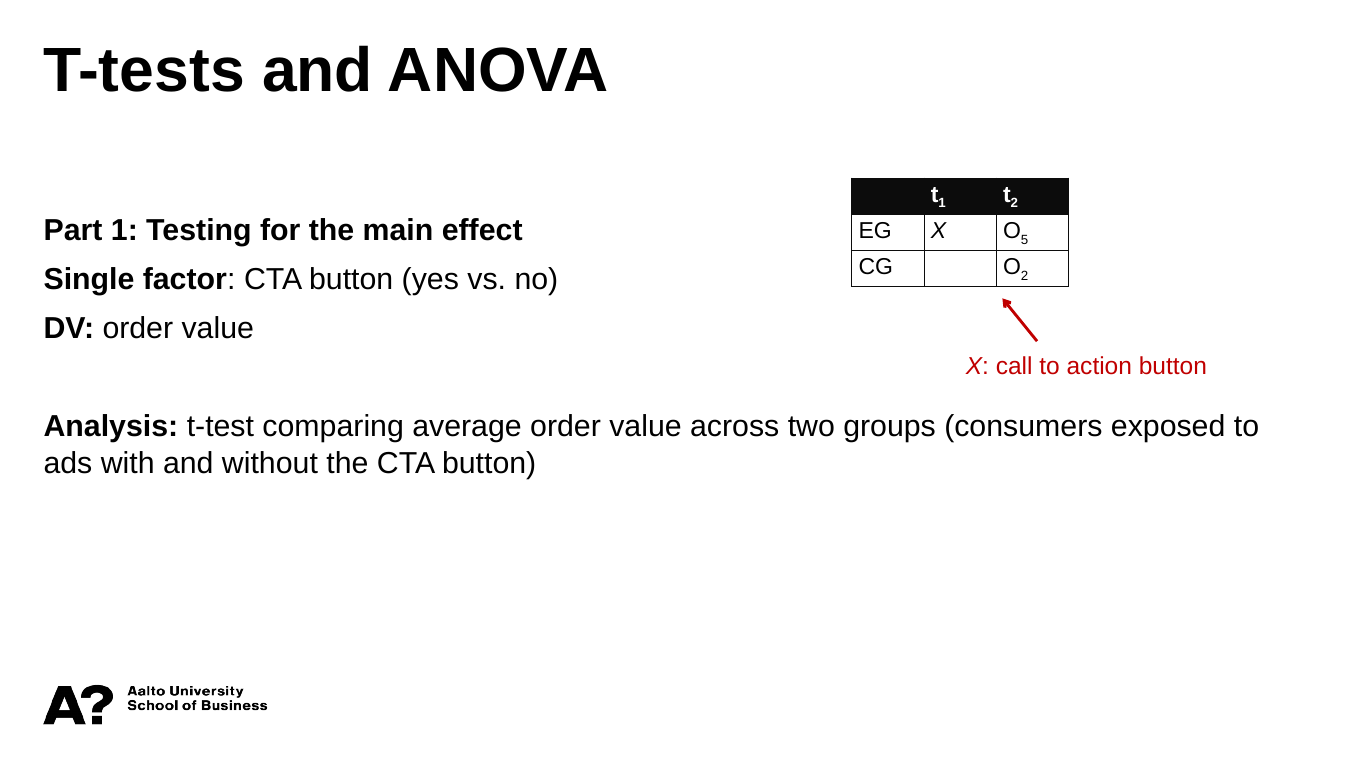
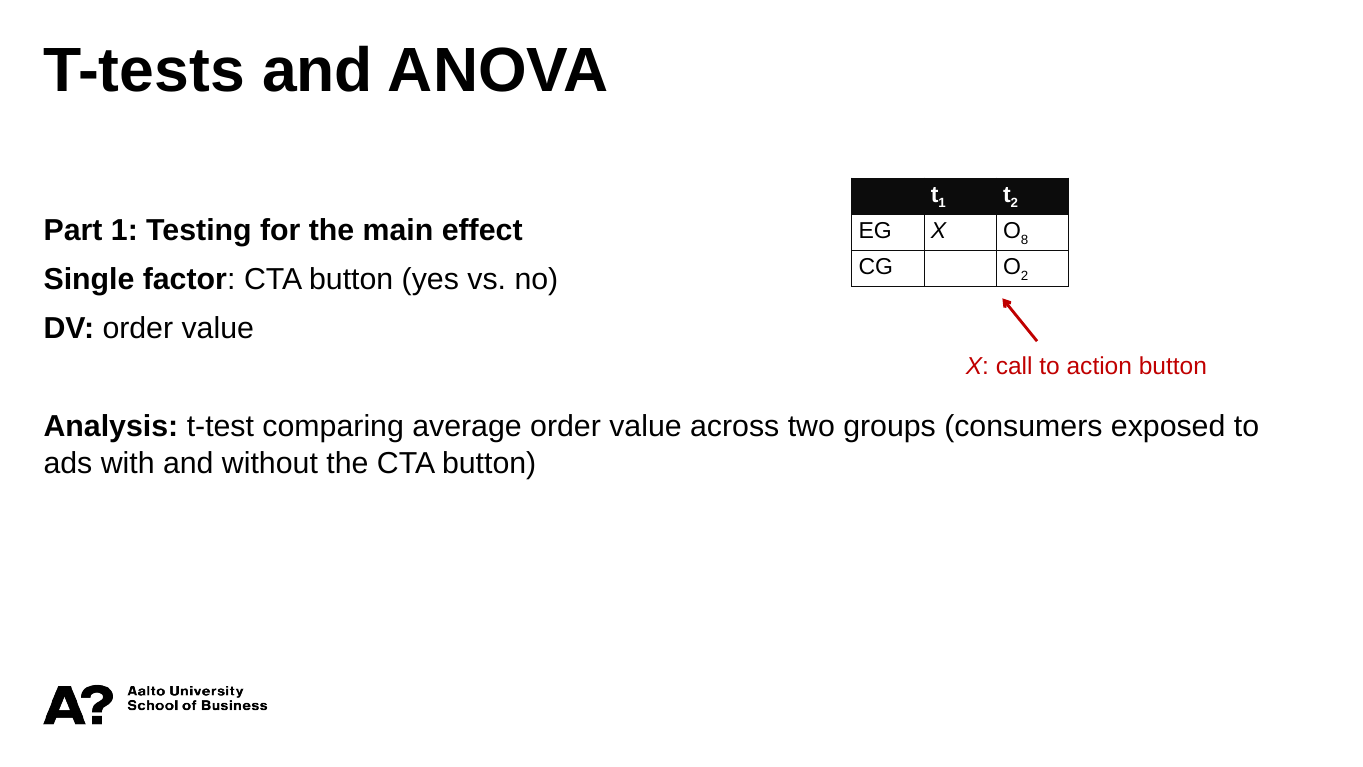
5: 5 -> 8 (1025, 240)
